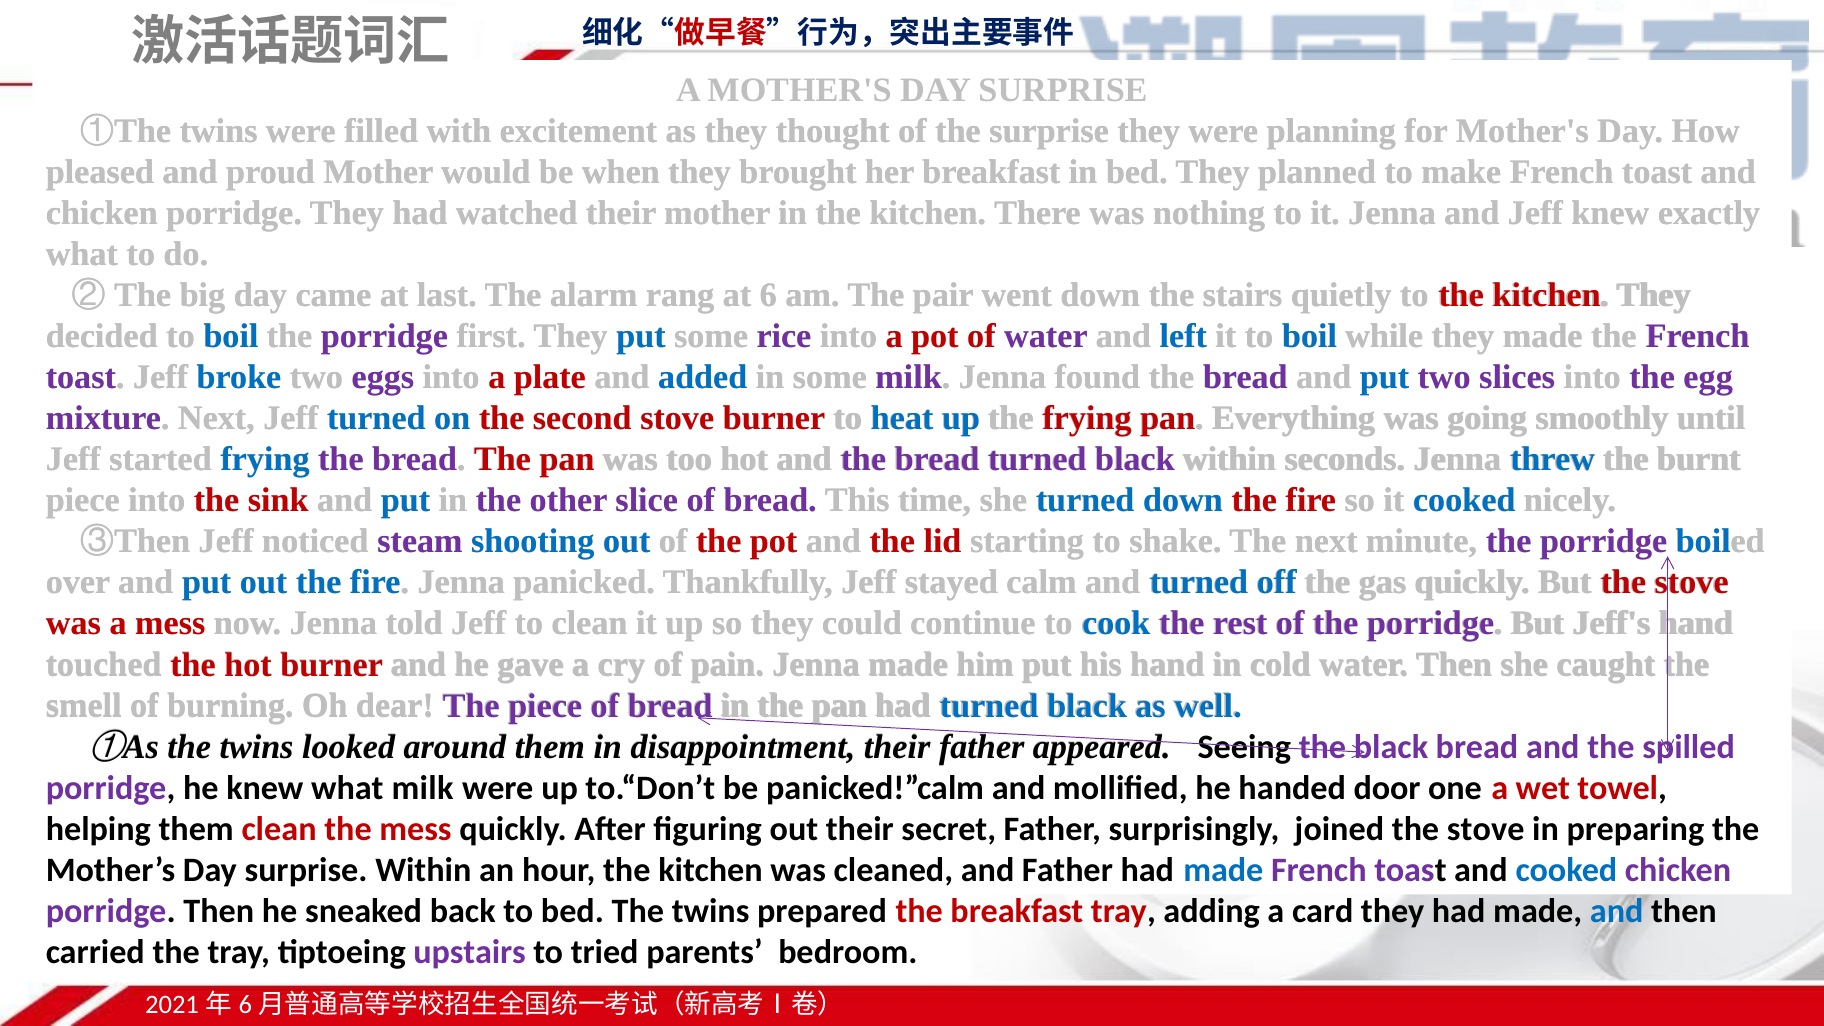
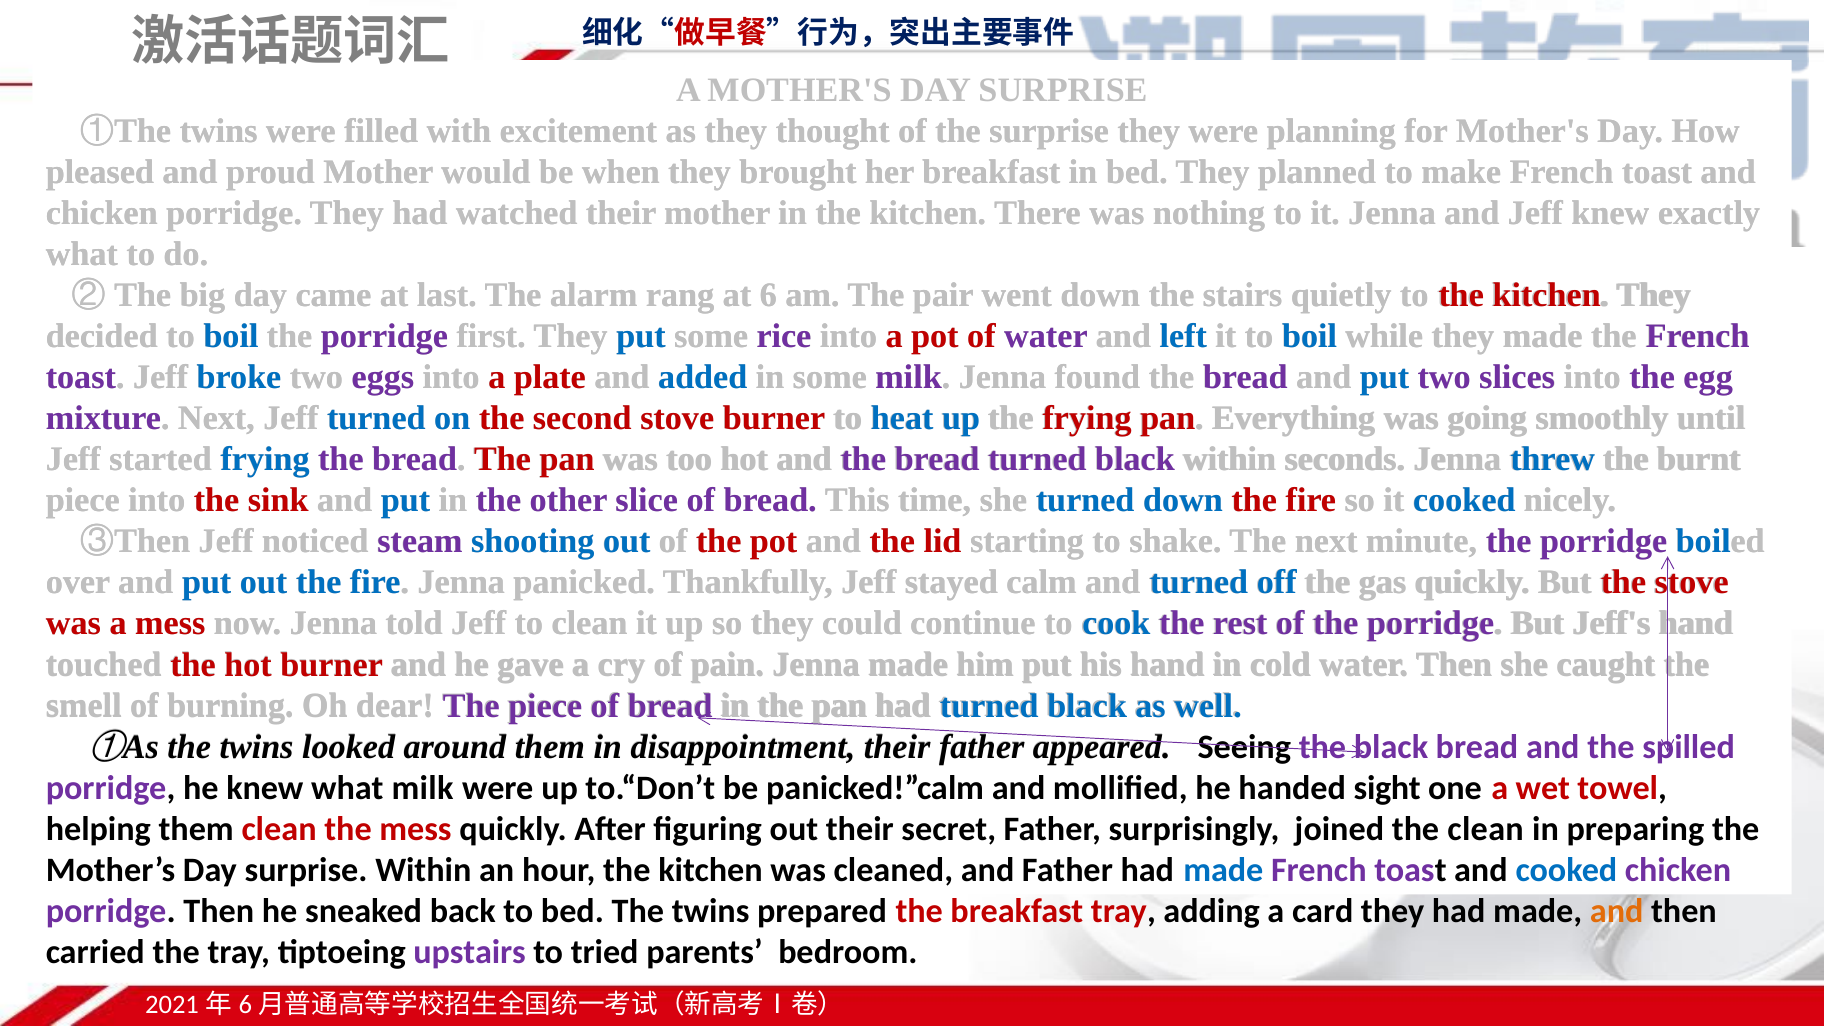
door: door -> sight (1387, 788)
joined the stove: stove -> clean (1486, 829)
and colour: blue -> orange (1617, 912)
